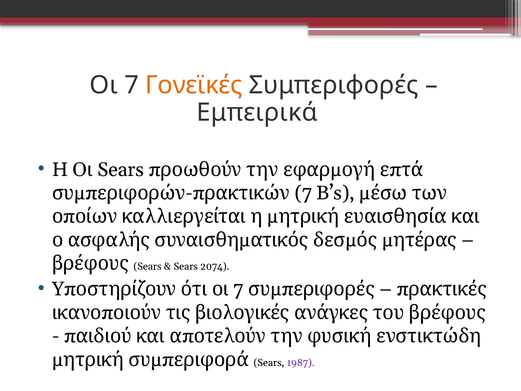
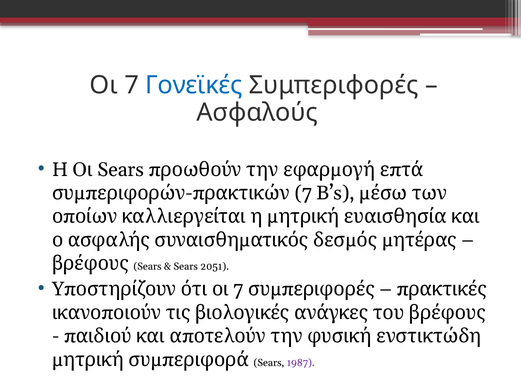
Γονεϊκές colour: orange -> blue (194, 85)
Εμπειρικά: Εμπειρικά -> Ασφαλούς (257, 112)
2074: 2074 -> 2051 (215, 266)
